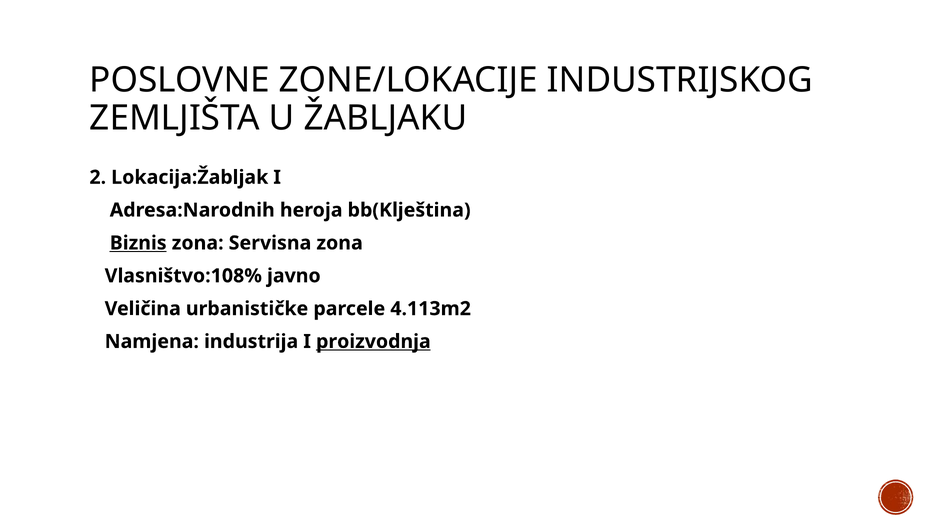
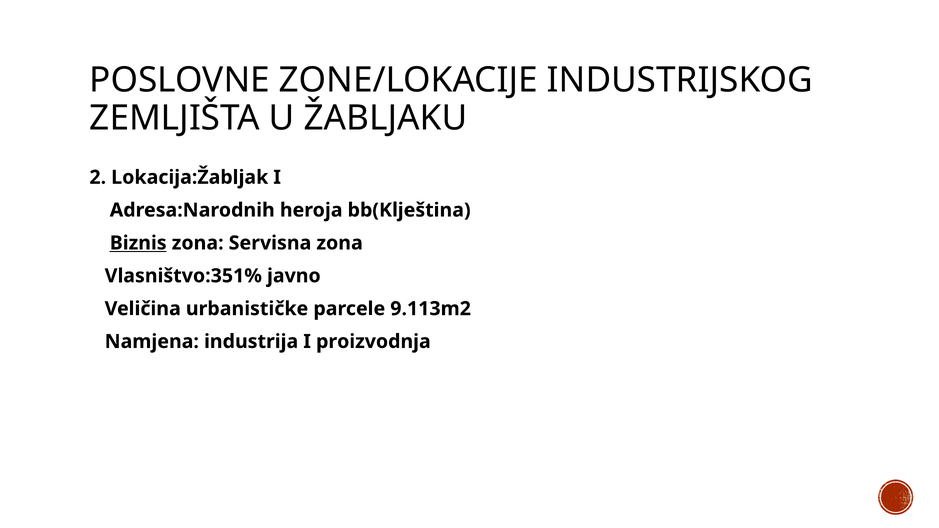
Vlasništvo:108%: Vlasništvo:108% -> Vlasništvo:351% (183, 276)
4.113m2: 4.113m2 -> 9.113m2 (431, 309)
proizvodnja underline: present -> none (373, 342)
